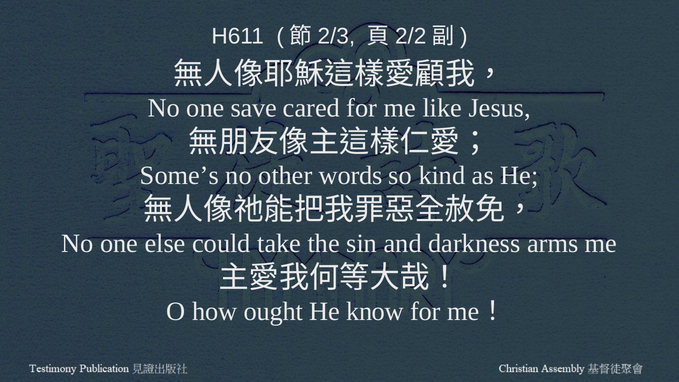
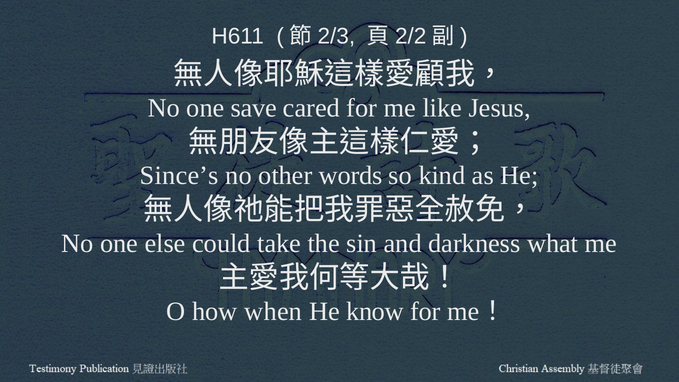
Some’s: Some’s -> Since’s (179, 176)
arms: arms -> what (553, 244)
ought: ought -> when (273, 312)
